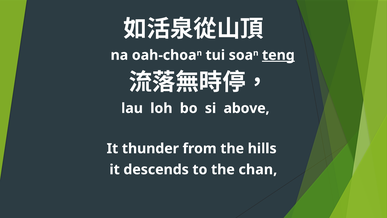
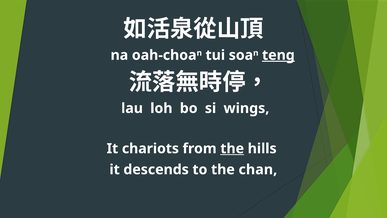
above: above -> wings (246, 108)
thunder: thunder -> chariots (150, 148)
the underline: none -> present (232, 148)
